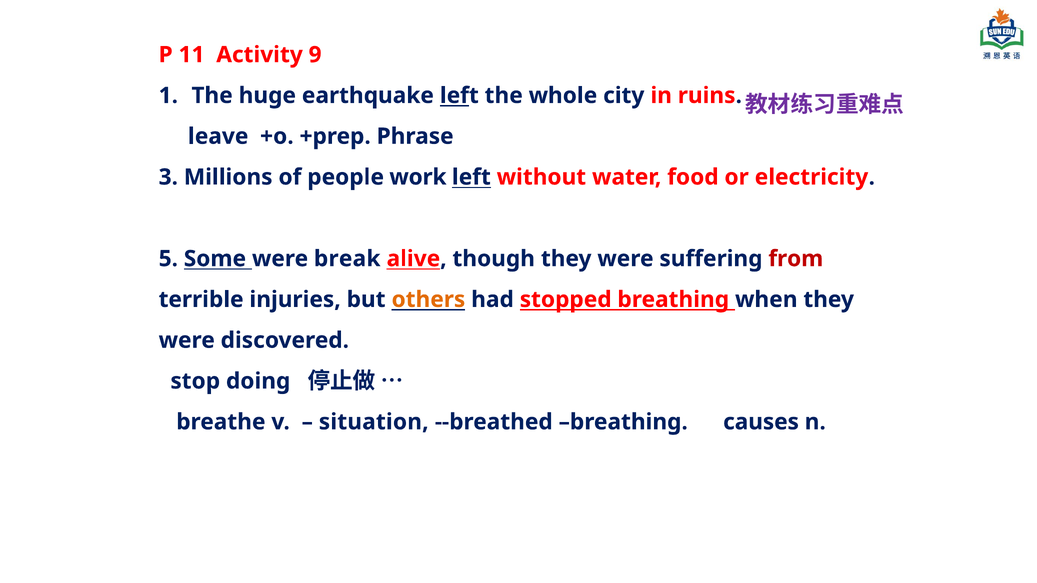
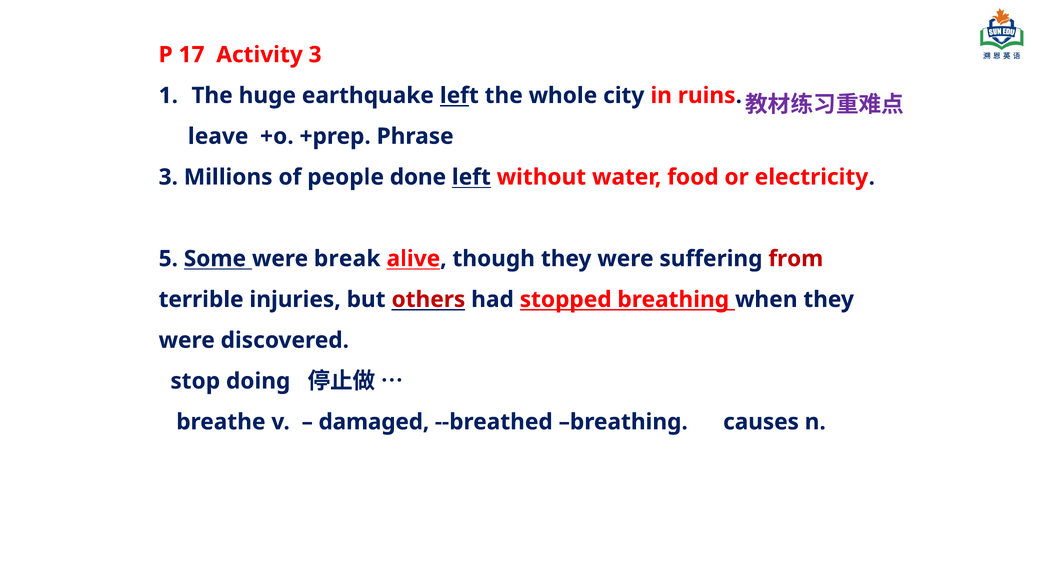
11: 11 -> 17 (192, 55)
Activity 9: 9 -> 3 (315, 55)
work: work -> done (418, 177)
others colour: orange -> red (428, 300)
situation: situation -> damaged (374, 422)
